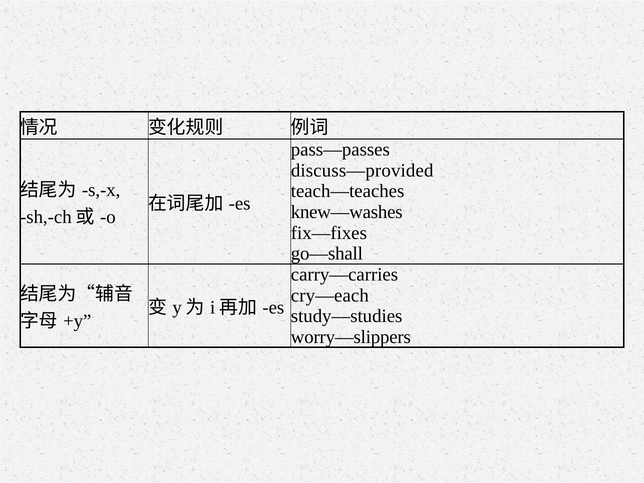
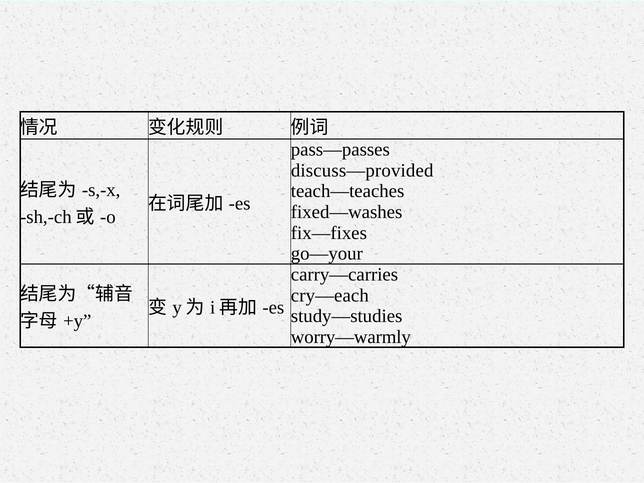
knew—washes: knew—washes -> fixed—washes (347, 212)
go—shall: go—shall -> go—your (327, 254)
worry—slippers: worry—slippers -> worry—warmly (351, 337)
